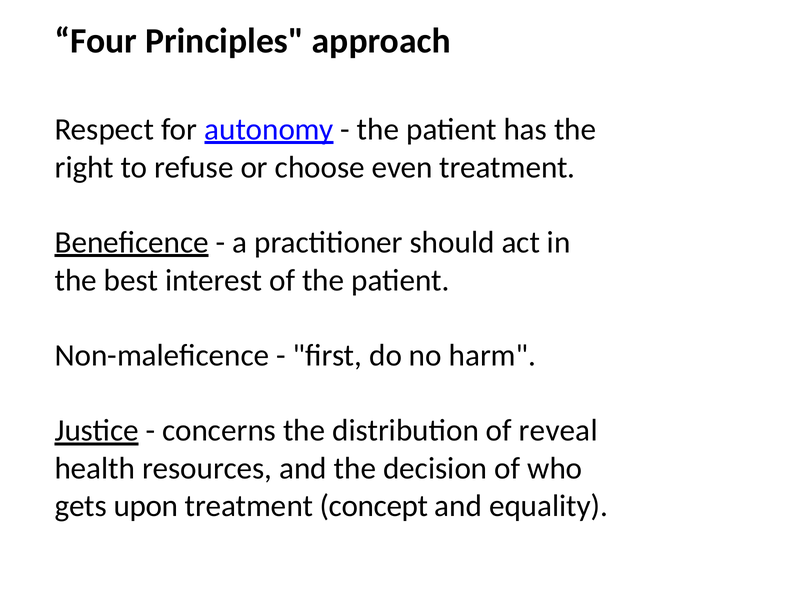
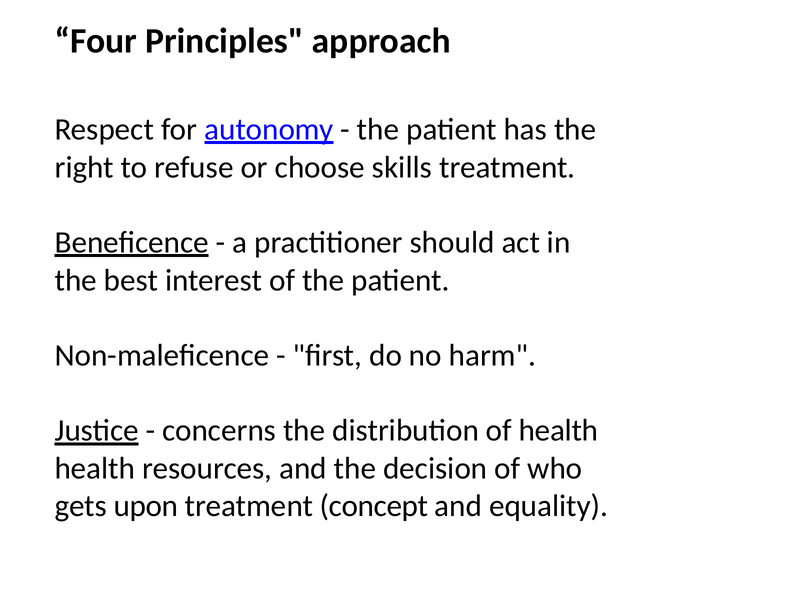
even: even -> skills (402, 167)
of reveal: reveal -> health (559, 430)
